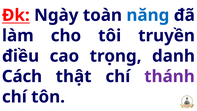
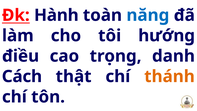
Ngày: Ngày -> Hành (56, 15)
truyền: truyền -> hướng (167, 36)
thánh colour: purple -> orange (170, 76)
